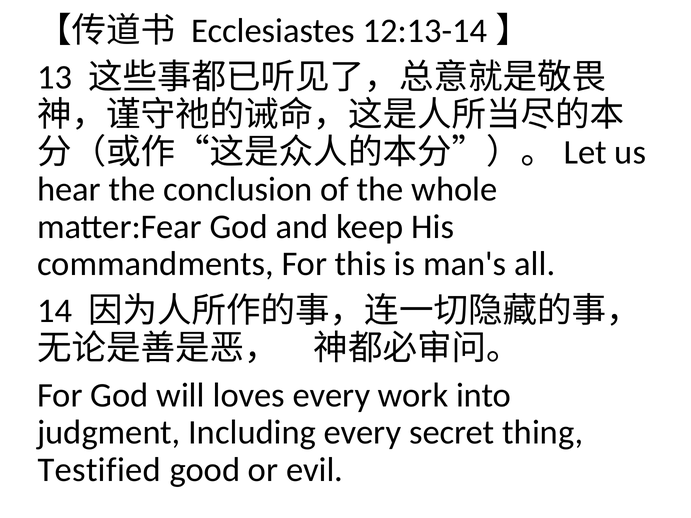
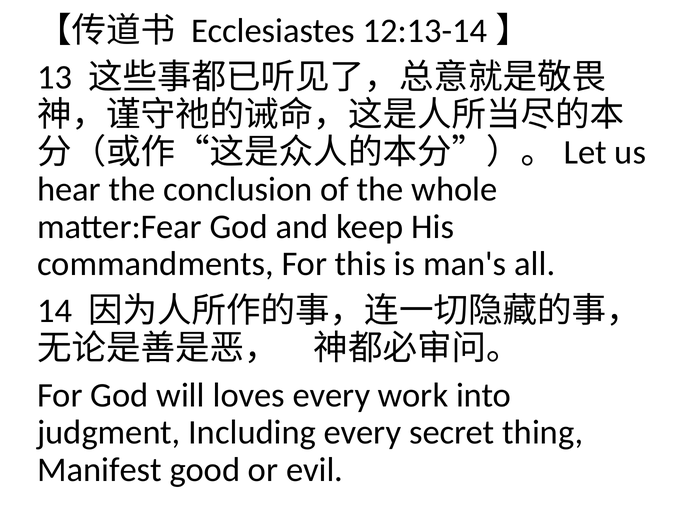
Testified: Testified -> Manifest (99, 470)
